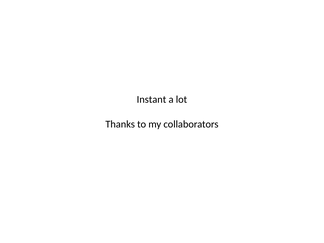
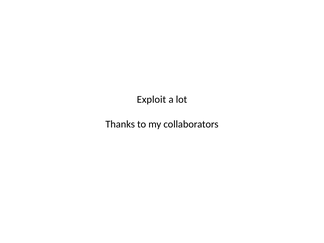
Instant: Instant -> Exploit (151, 99)
